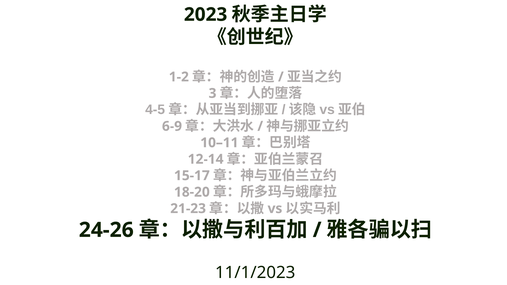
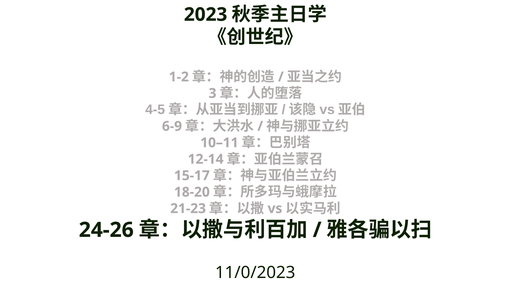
11/1/2023: 11/1/2023 -> 11/0/2023 (255, 273)
